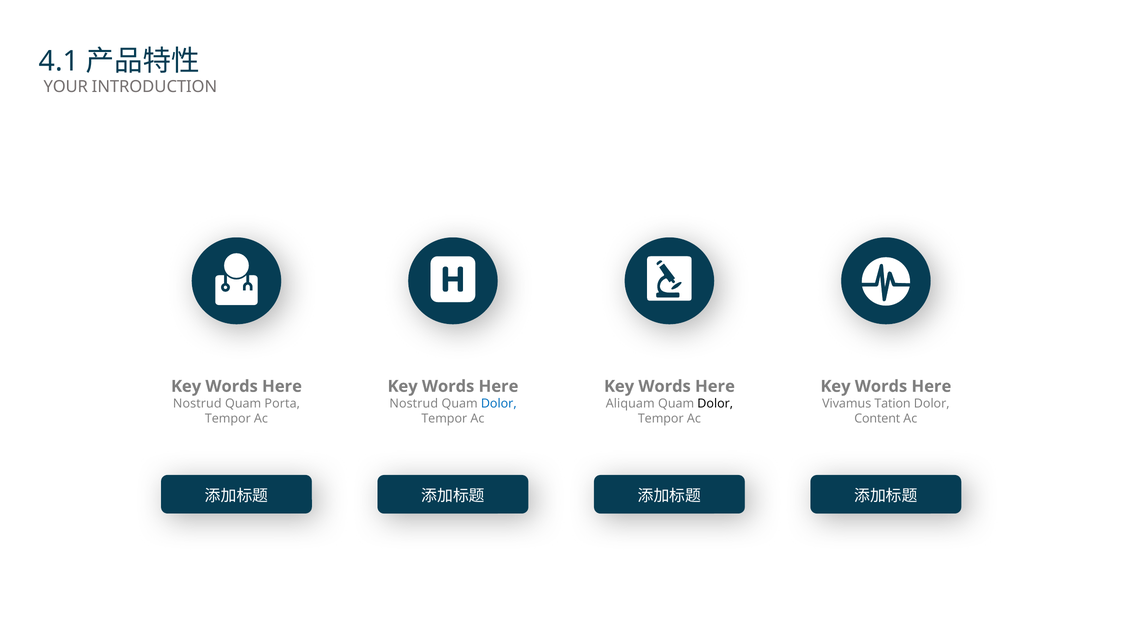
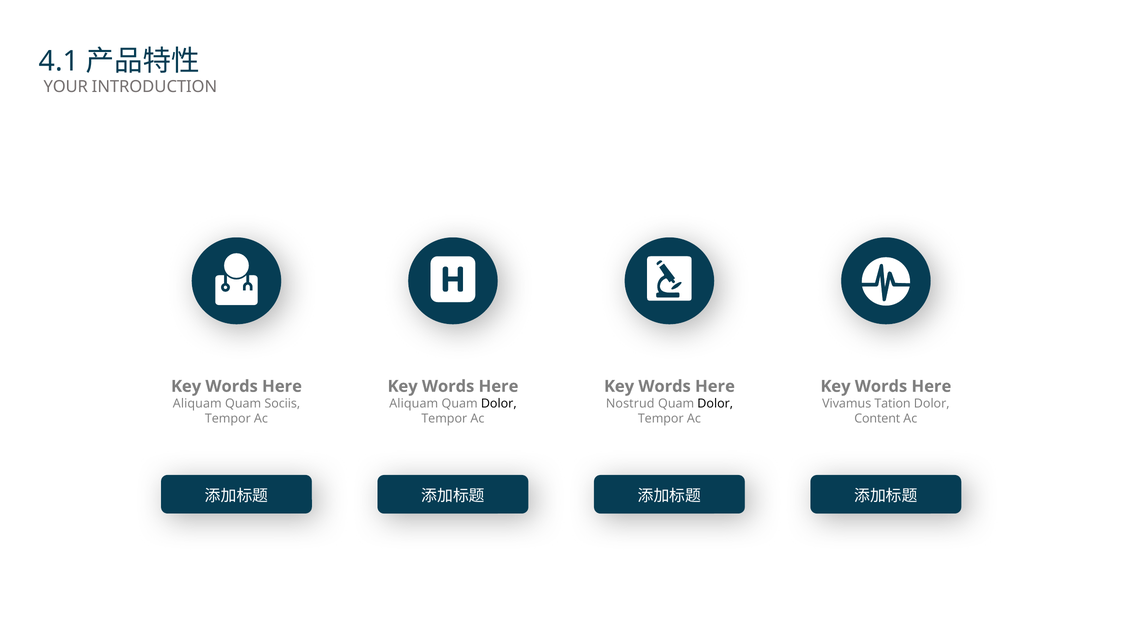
Nostrud: Nostrud -> Aliquam (197, 403)
Porta: Porta -> Sociis (282, 403)
Nostrud: Nostrud -> Aliquam (414, 403)
Dolor colour: blue -> black (499, 403)
Aliquam: Aliquam -> Nostrud (630, 403)
